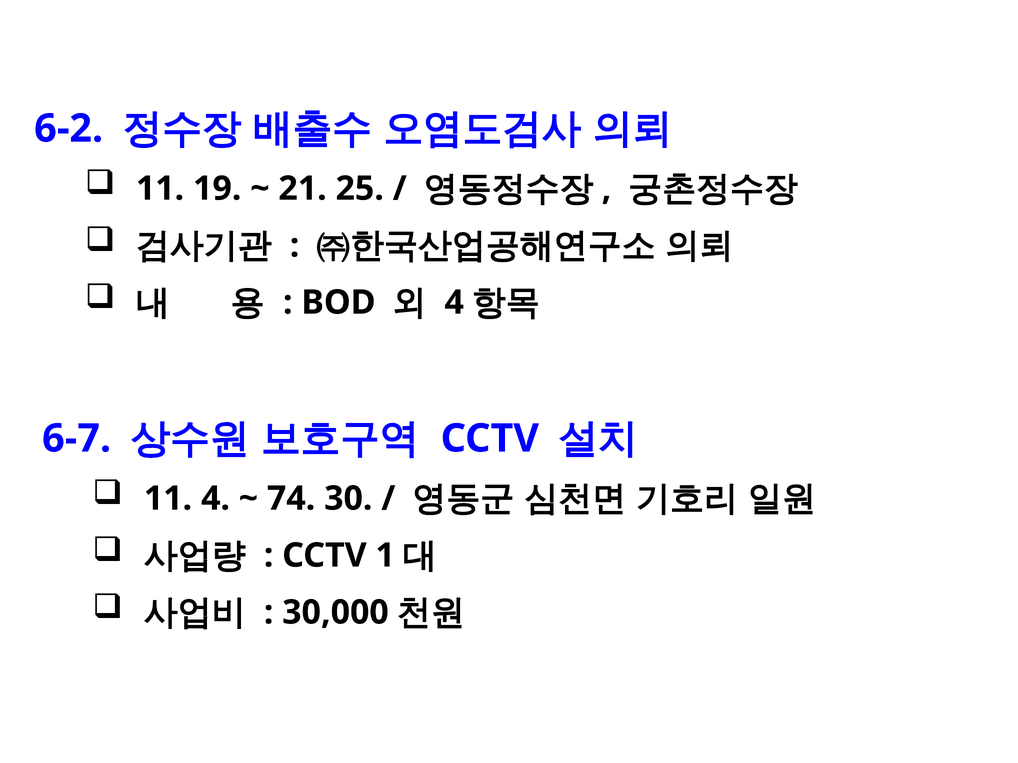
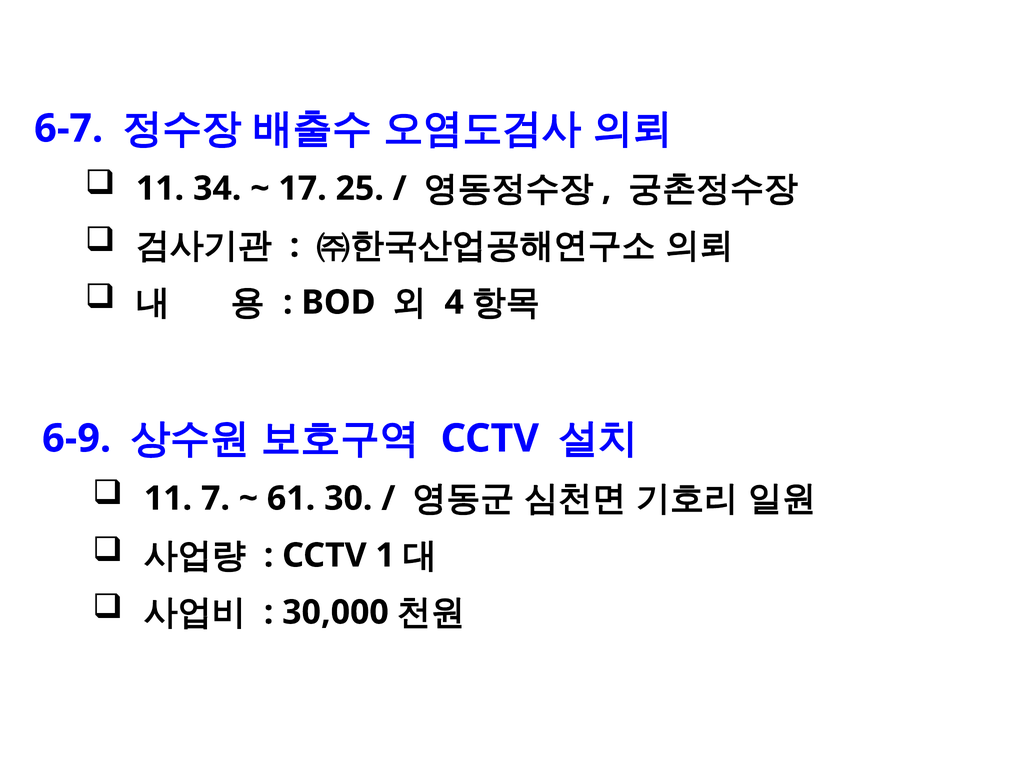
6-2: 6-2 -> 6-7 (69, 129)
19: 19 -> 34 (217, 189)
21: 21 -> 17 (303, 189)
6-7: 6-7 -> 6-9 (77, 439)
11 4: 4 -> 7 (216, 499)
74: 74 -> 61 (291, 499)
